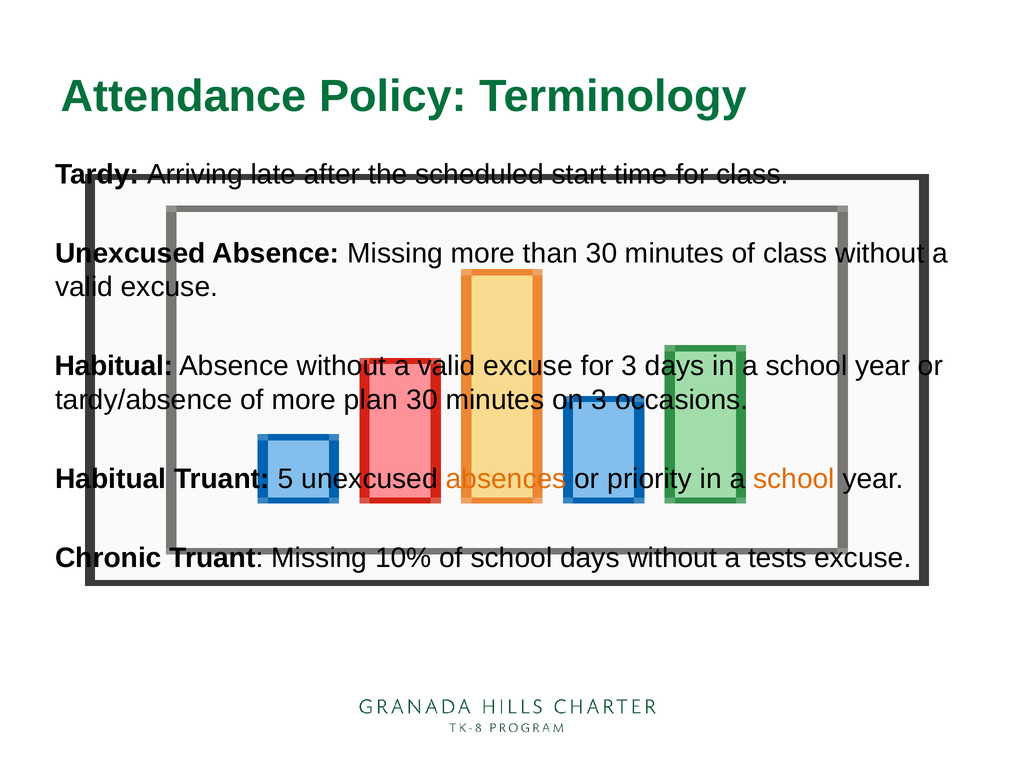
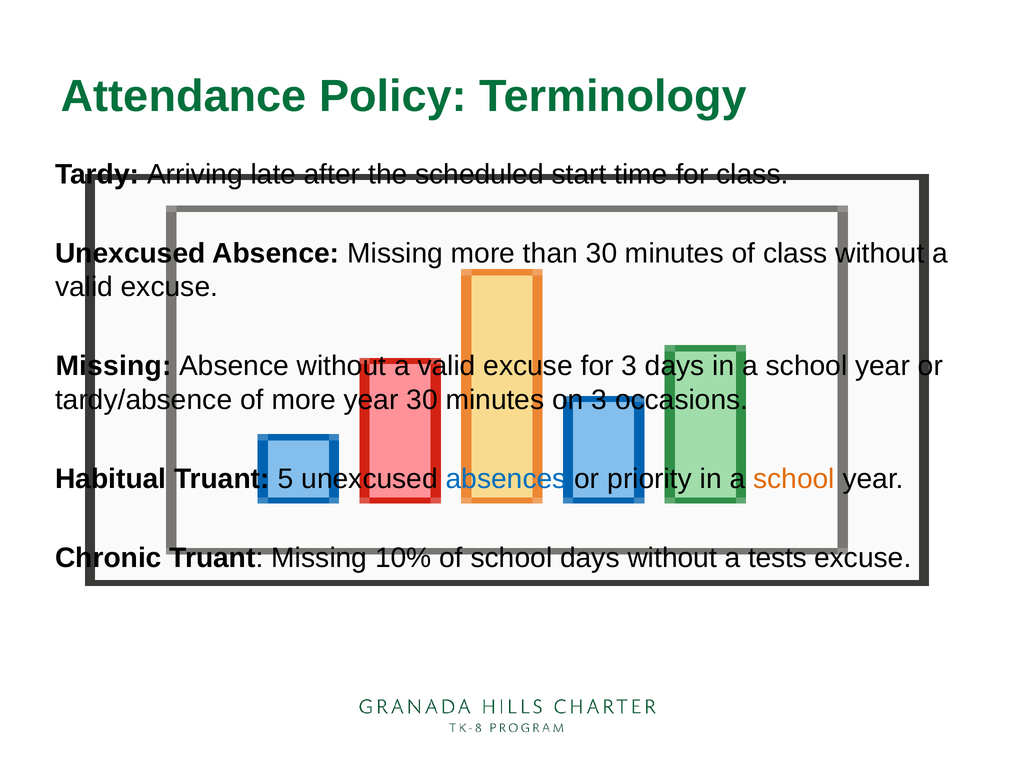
Habitual: Habitual -> Missing (114, 366)
more plan: plan -> year (371, 400)
absences colour: orange -> blue (506, 479)
